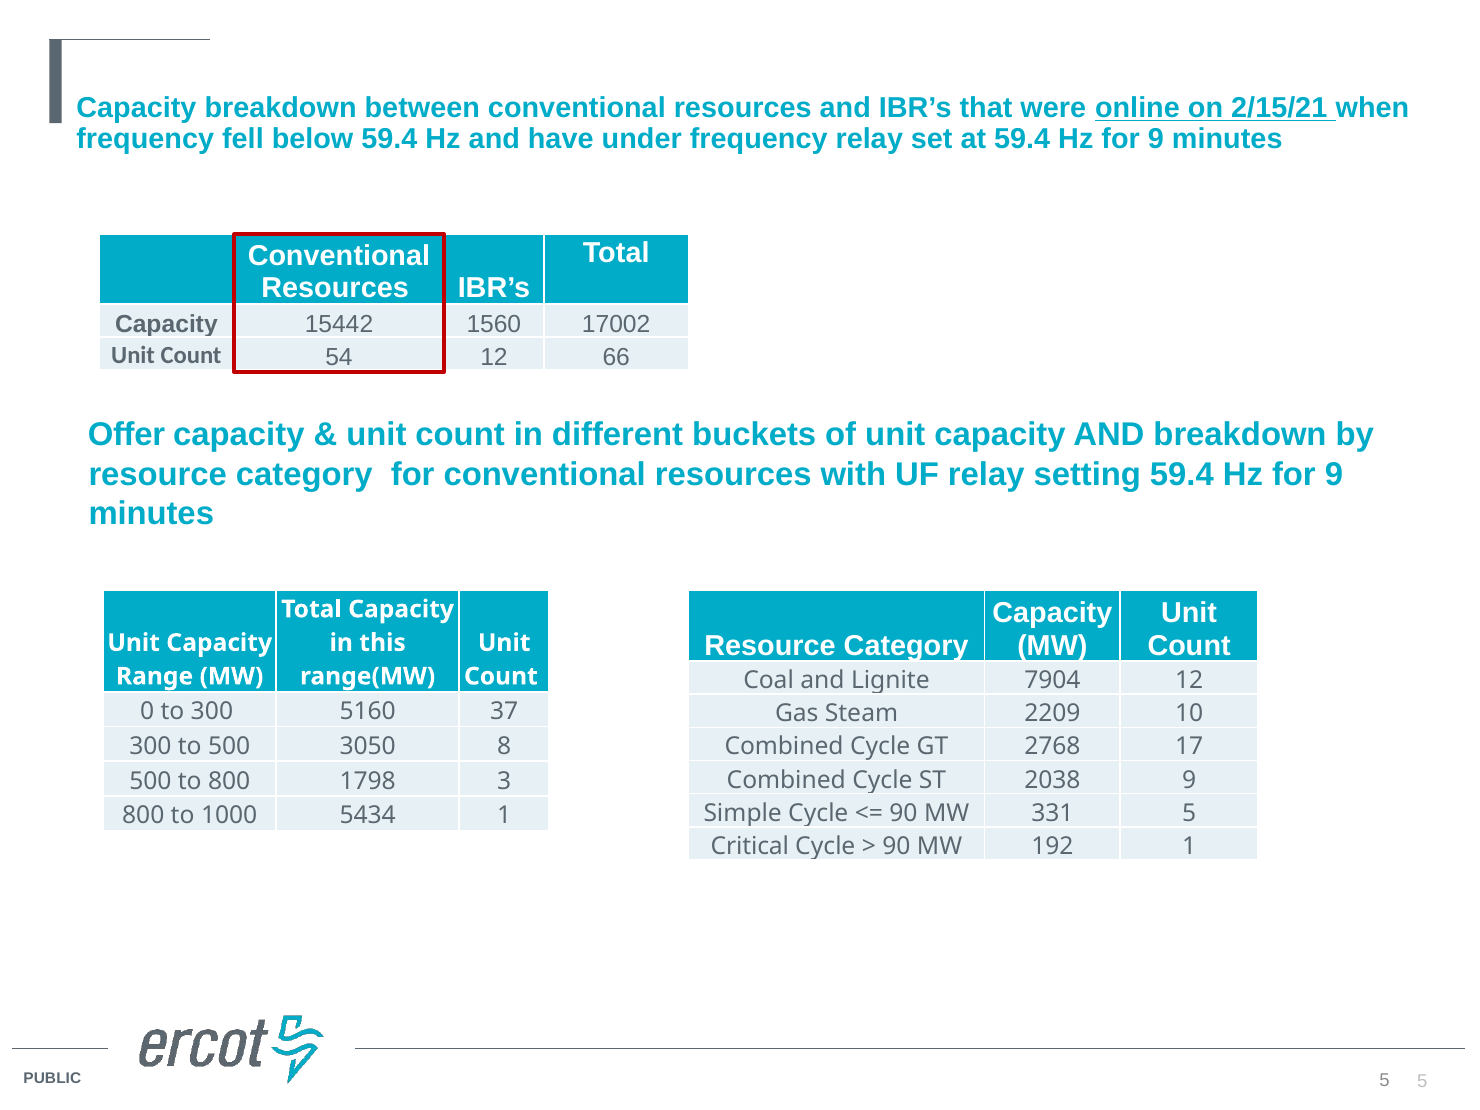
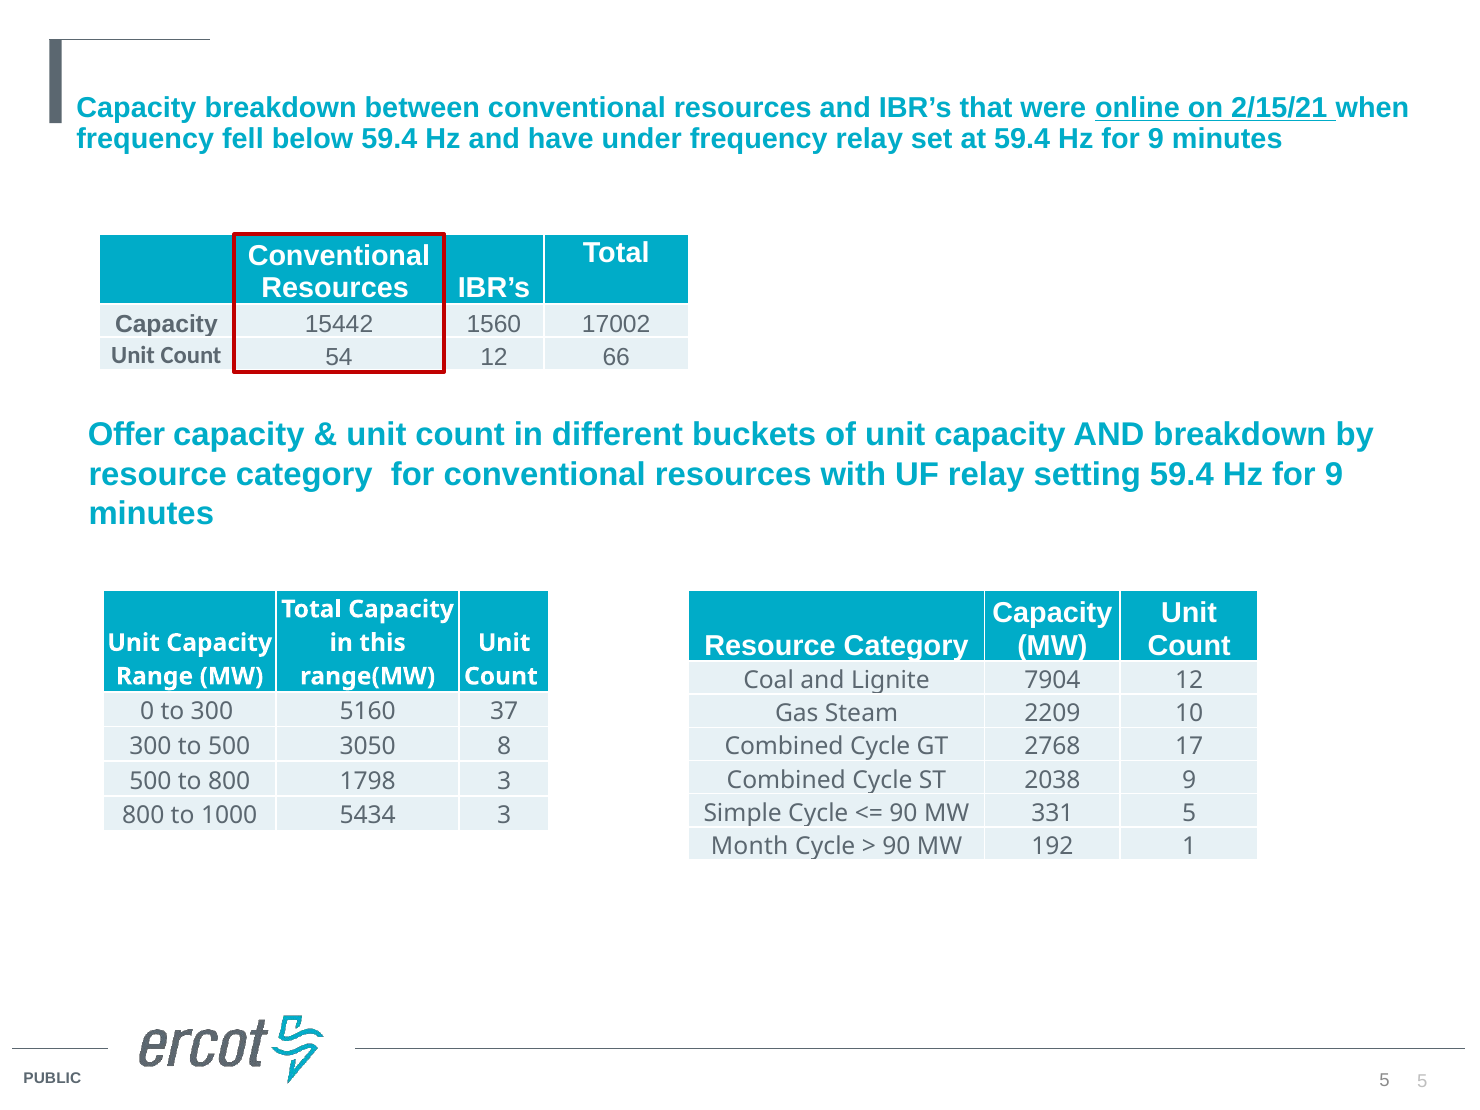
5434 1: 1 -> 3 (504, 816)
Critical: Critical -> Month (750, 846)
